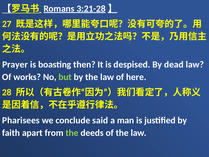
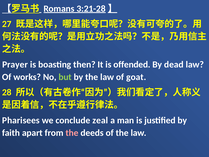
despised: despised -> offended (132, 64)
here: here -> goat (136, 77)
said: said -> zeal (100, 120)
the colour: light green -> pink (72, 133)
